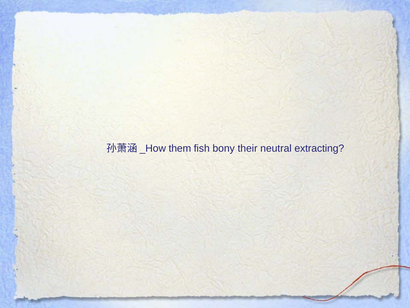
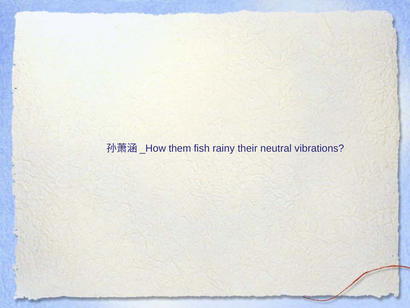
bony: bony -> rainy (224, 148)
extracting: extracting -> vibrations (319, 148)
